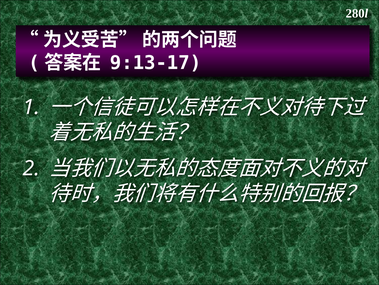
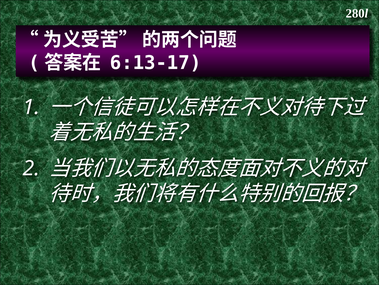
9:13-17: 9:13-17 -> 6:13-17 (156, 63)
